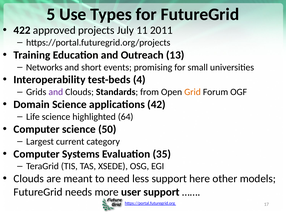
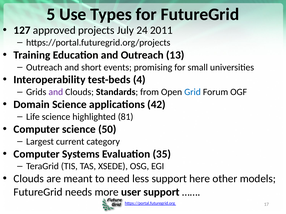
422: 422 -> 127 (22, 30)
11: 11 -> 24 (142, 30)
Networks: Networks -> Outreach (44, 67)
Grid colour: orange -> blue (193, 92)
64: 64 -> 81 (126, 117)
